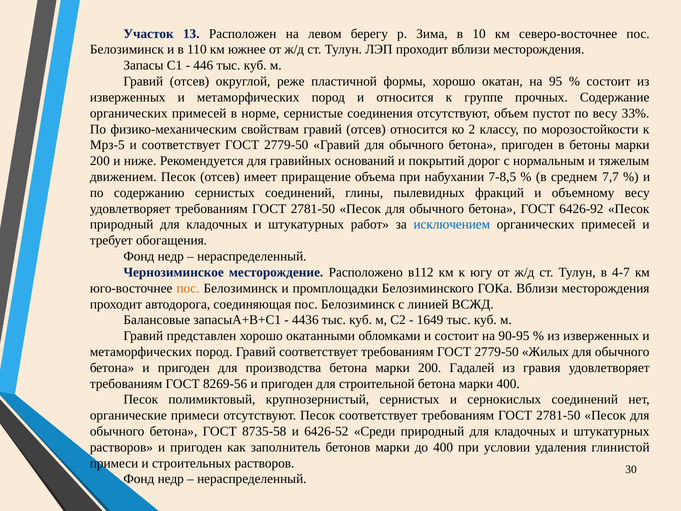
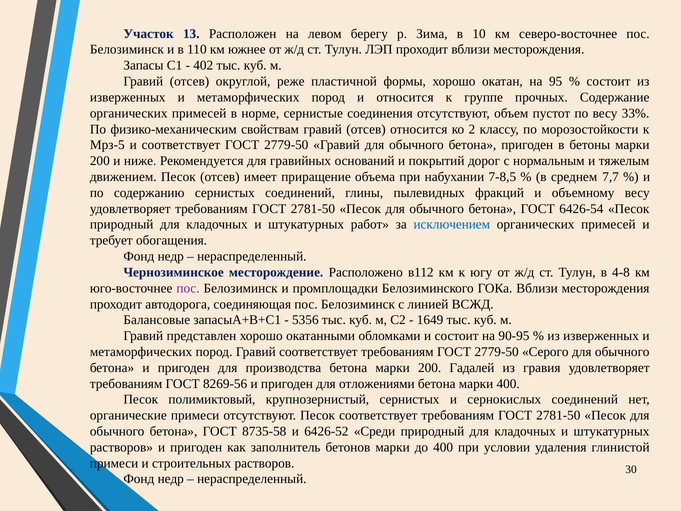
446: 446 -> 402 (203, 65)
6426-92: 6426-92 -> 6426-54 (581, 209)
4-7: 4-7 -> 4-8 (621, 272)
пос colour: orange -> purple (188, 288)
4436: 4436 -> 5356 (305, 320)
Жилых: Жилых -> Серого (545, 352)
строительной: строительной -> отложениями (377, 383)
